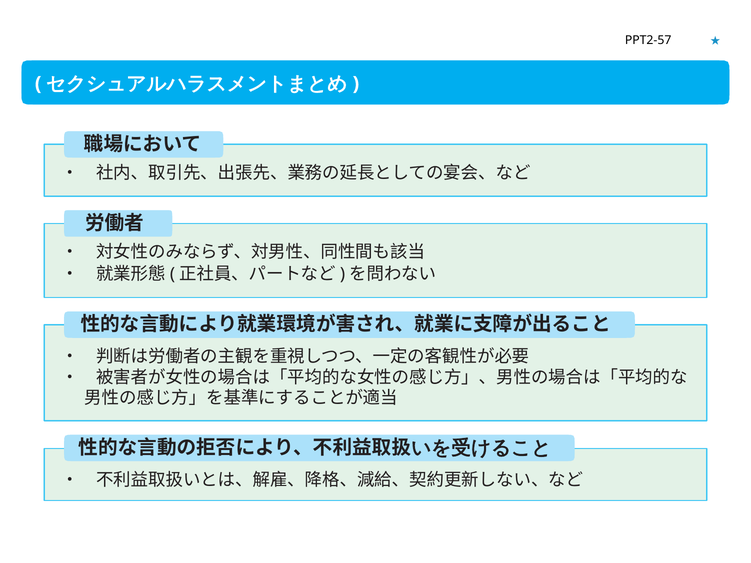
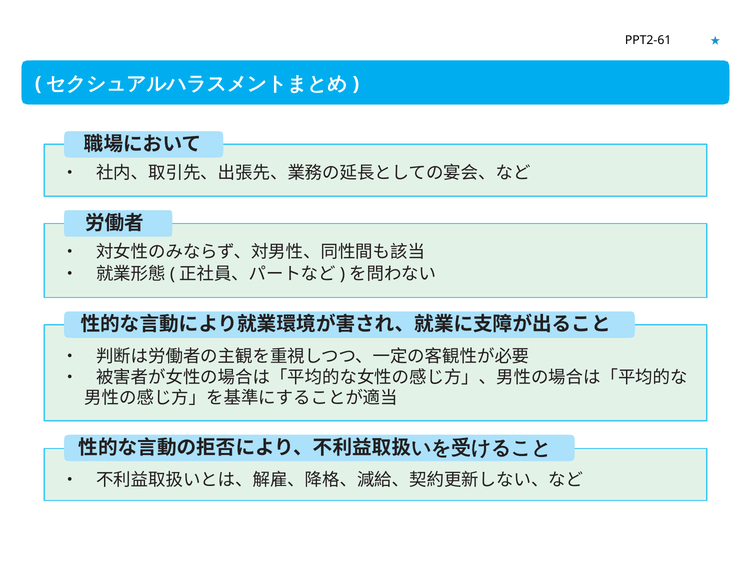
PPT2-57: PPT2-57 -> PPT2-61 (648, 40)
